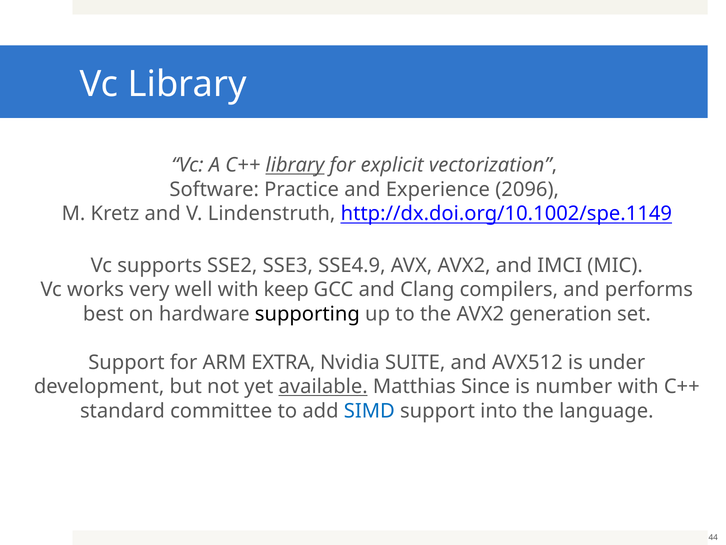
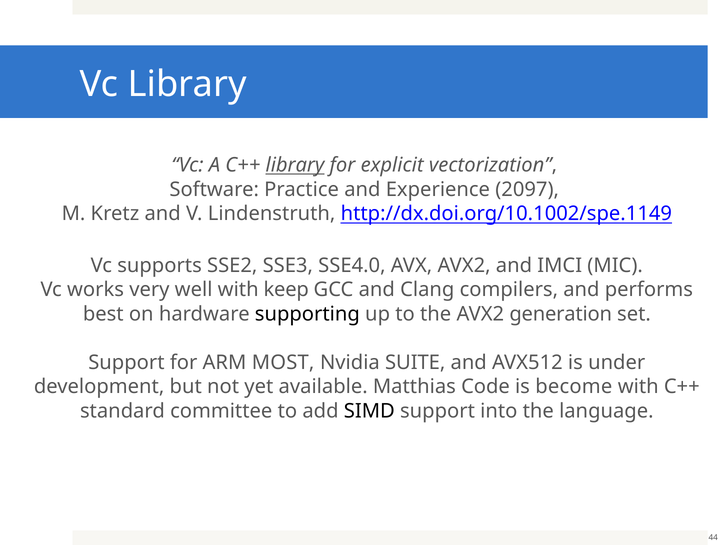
2096: 2096 -> 2097 (527, 189)
SSE4.9: SSE4.9 -> SSE4.0 (352, 265)
EXTRA: EXTRA -> MOST (283, 362)
available underline: present -> none (323, 386)
Since: Since -> Code (485, 386)
number: number -> become (574, 386)
SIMD colour: blue -> black (369, 411)
